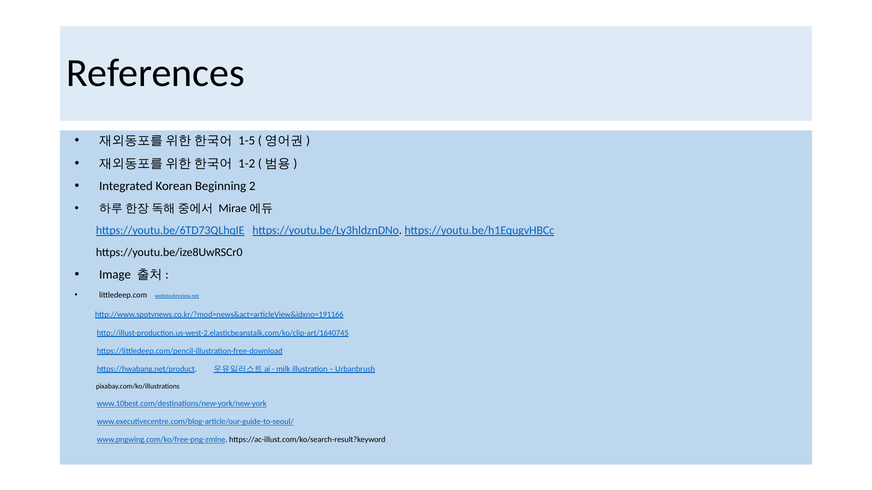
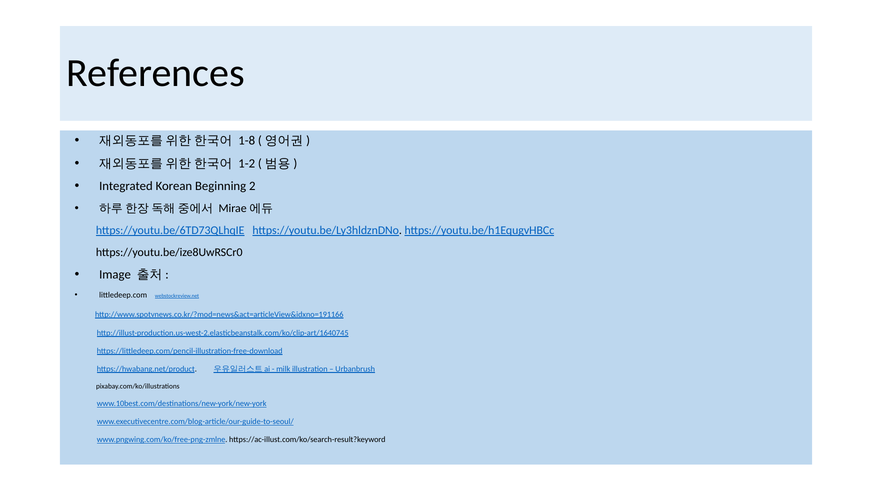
1-5: 1-5 -> 1-8 (247, 141)
